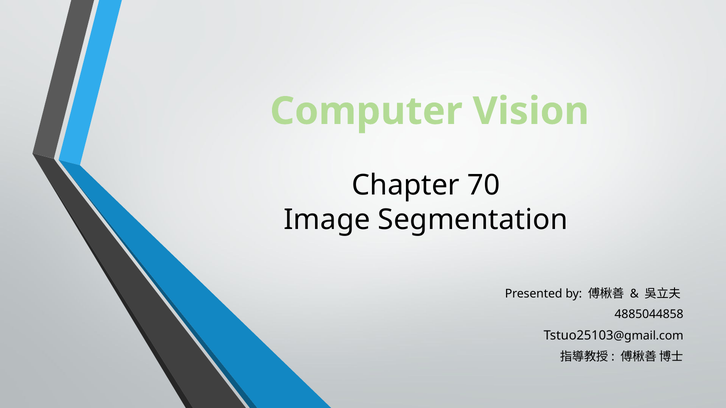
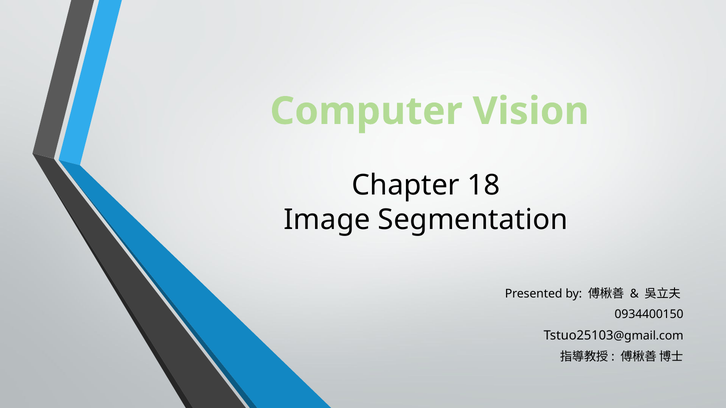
70: 70 -> 18 (484, 186)
4885044858: 4885044858 -> 0934400150 (649, 315)
